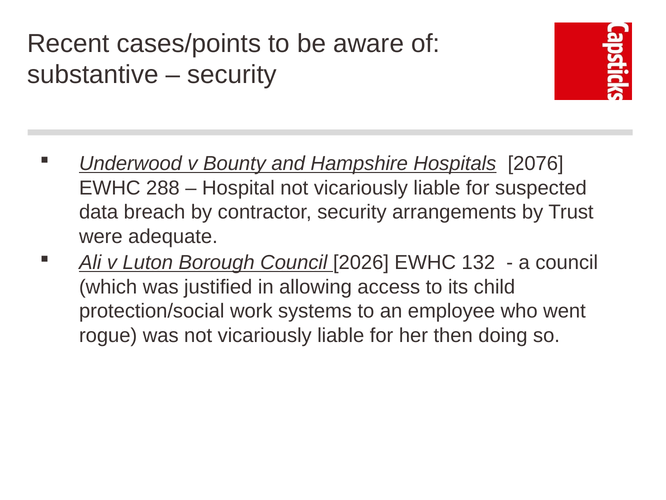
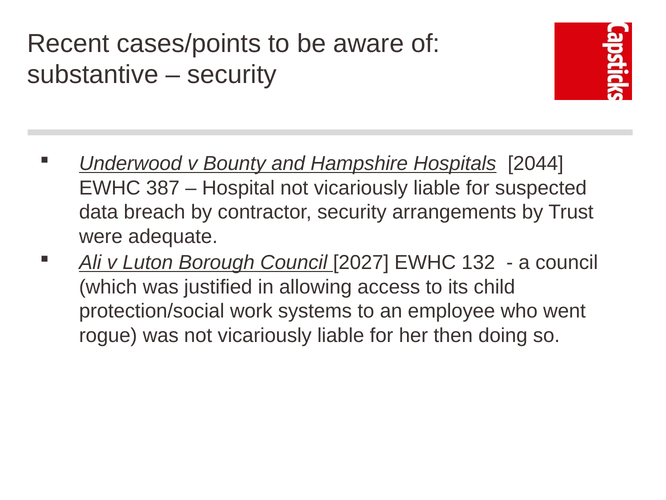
2076: 2076 -> 2044 (536, 164)
288: 288 -> 387 (163, 188)
Council 2026: 2026 -> 2027 (361, 262)
